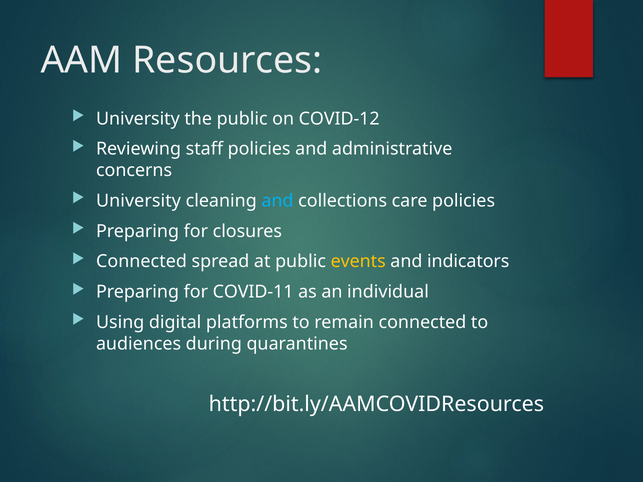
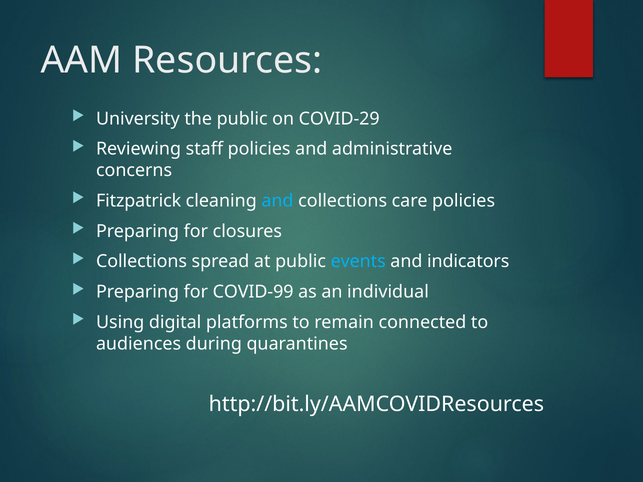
COVID-12: COVID-12 -> COVID-29 (339, 119)
University: University -> Fitzpatrick (139, 201)
Connected: Connected -> Collections (142, 262)
events colour: yellow -> light blue (358, 262)
COVID-11: COVID-11 -> COVID-99 (253, 292)
